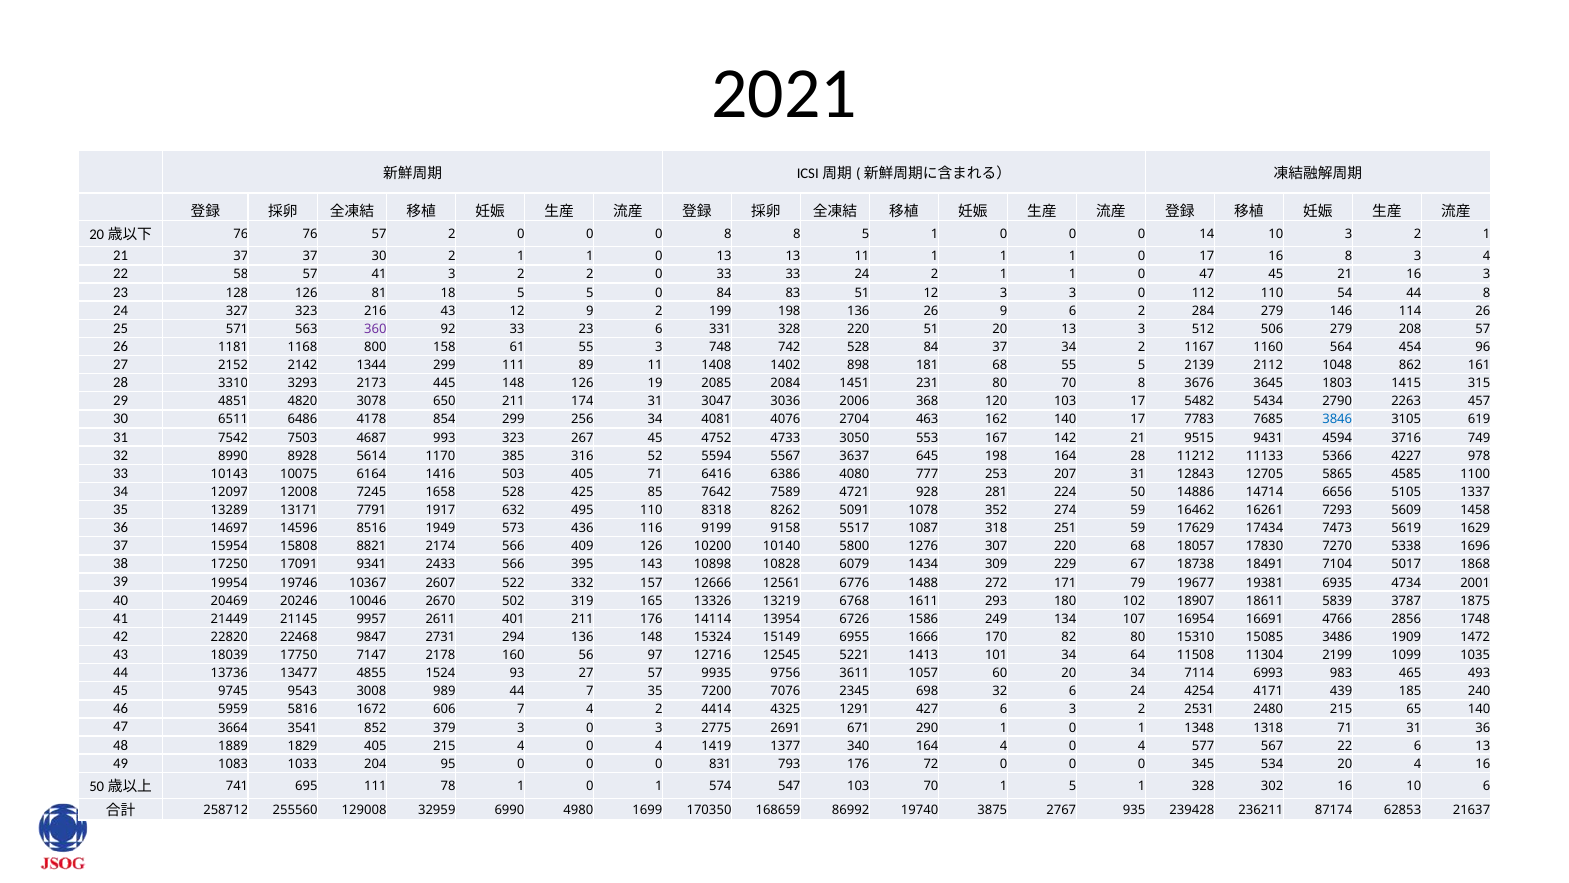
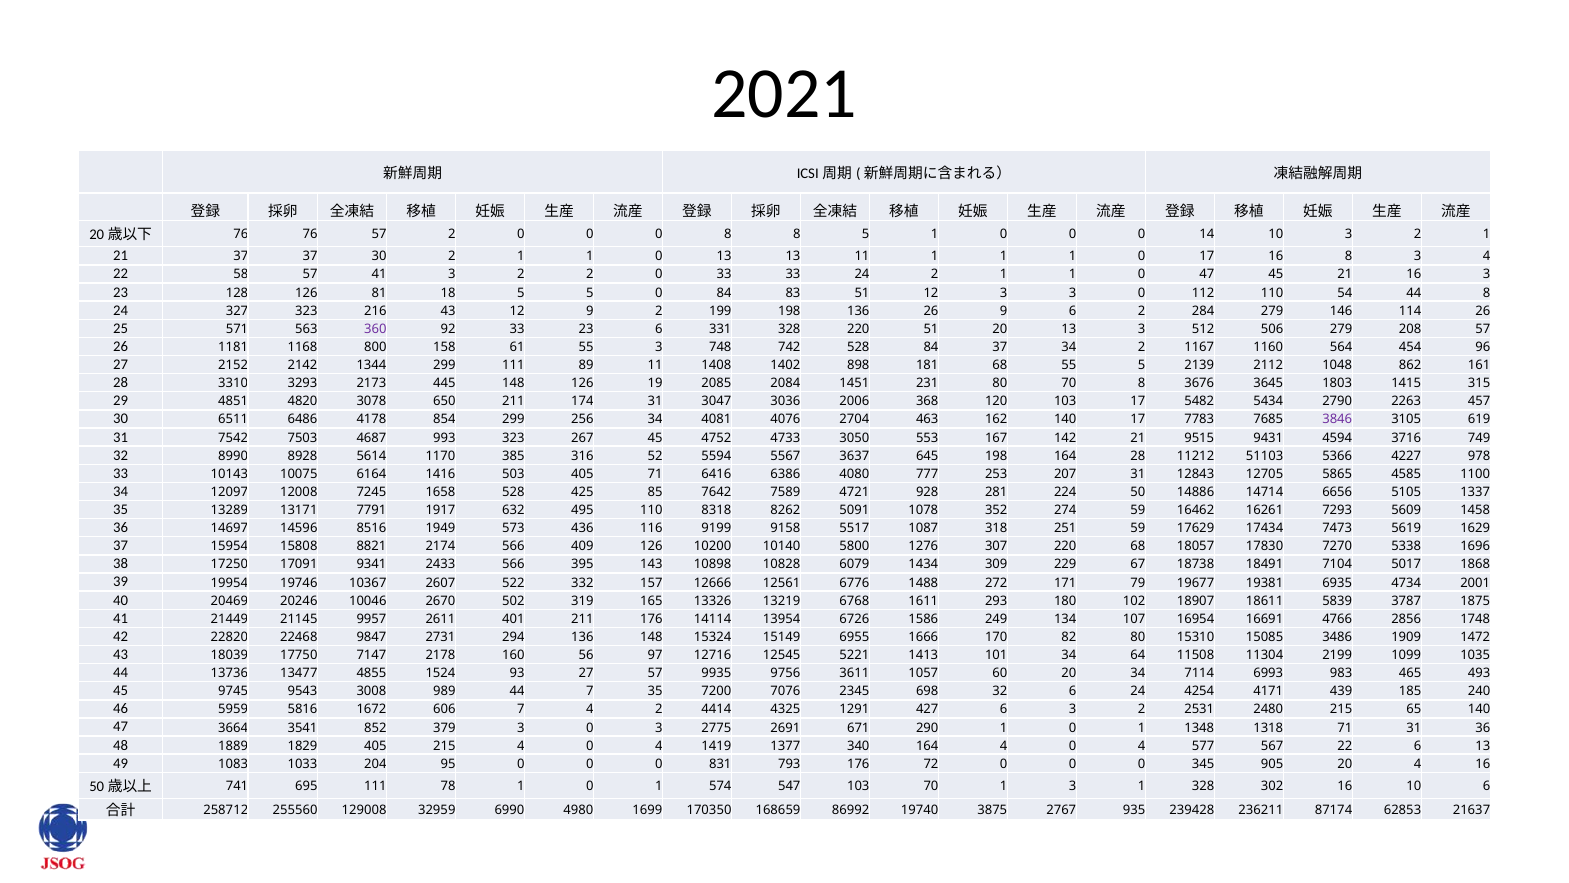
3846 colour: blue -> purple (1337, 419)
11133: 11133 -> 51103 (1265, 456)
534: 534 -> 905 (1272, 764)
1 5: 5 -> 3 (1073, 786)
